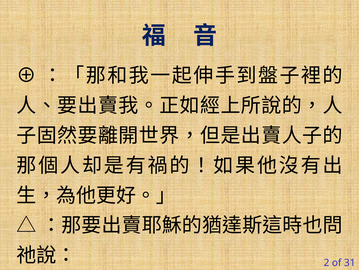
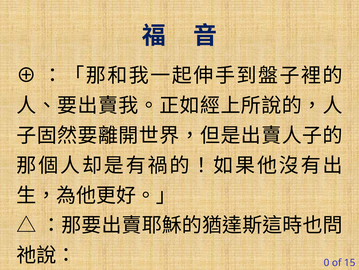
2: 2 -> 0 (327, 262)
31: 31 -> 15 (350, 262)
